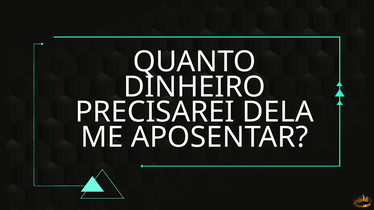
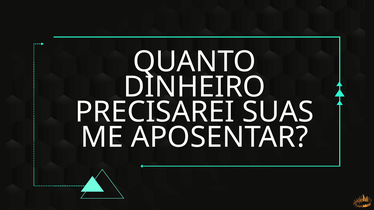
DELA: DELA -> SUAS (278, 112)
